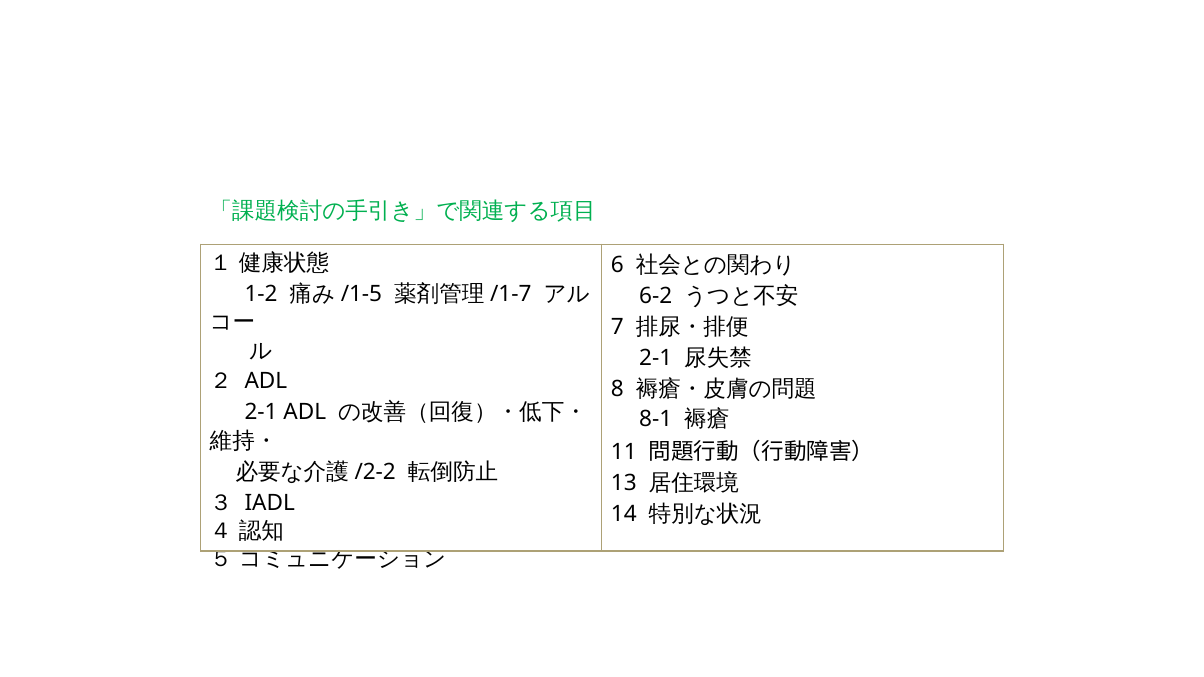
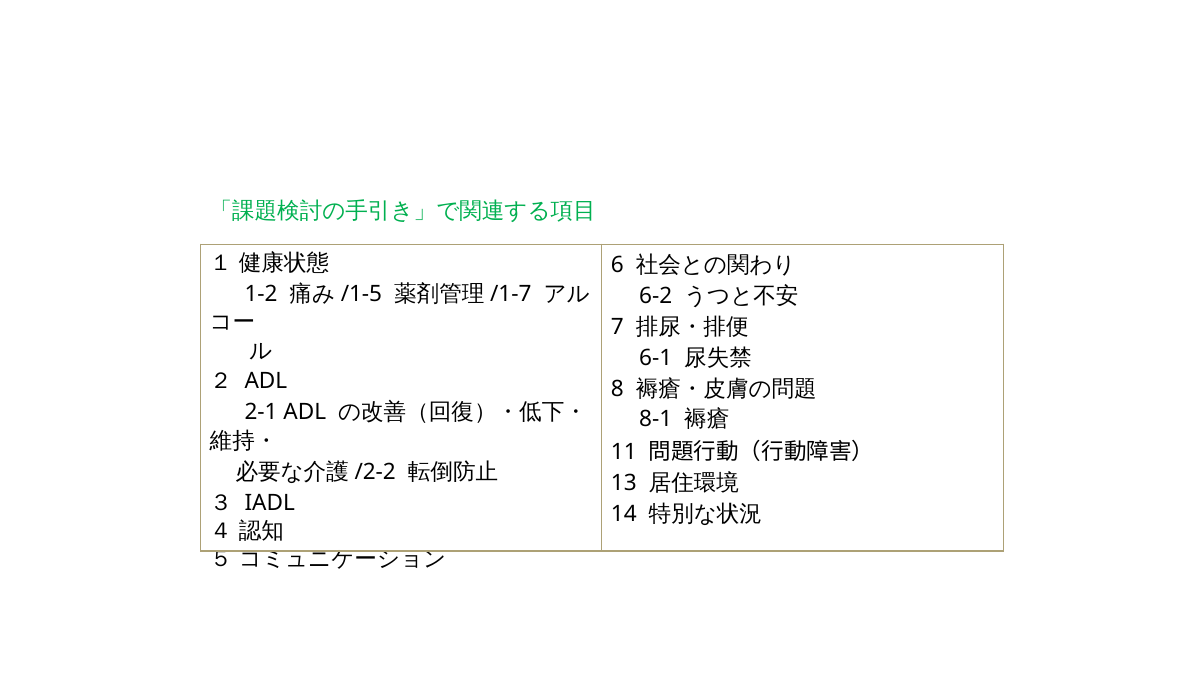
2-1: 2-1 -> 6-1 (656, 358)
